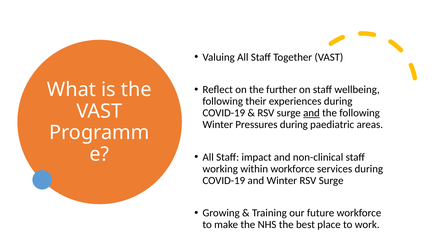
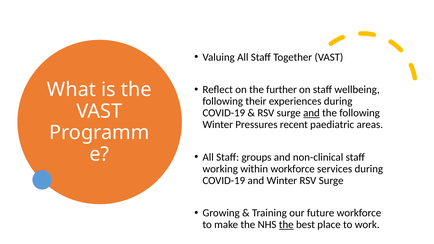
Pressures during: during -> recent (294, 125)
impact: impact -> groups (257, 157)
the underline: none -> present (286, 225)
